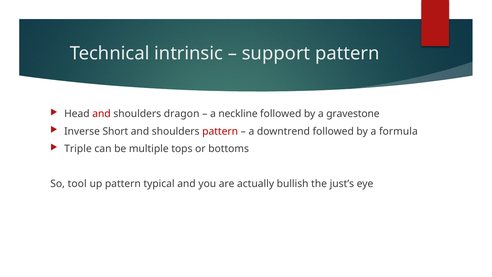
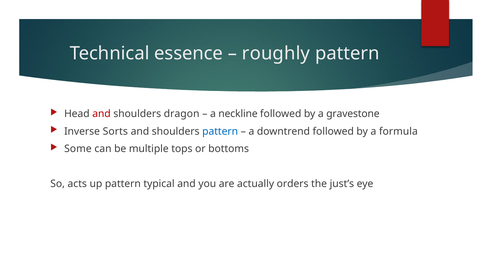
intrinsic: intrinsic -> essence (189, 53)
support: support -> roughly (276, 53)
Short: Short -> Sorts (115, 131)
pattern colour: red -> blue (220, 131)
Triple: Triple -> Some (78, 149)
tool: tool -> acts (77, 184)
bullish: bullish -> orders (293, 184)
